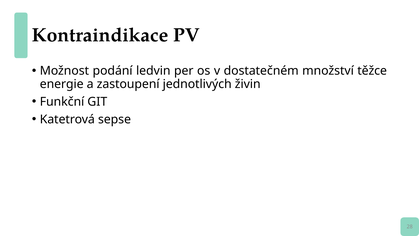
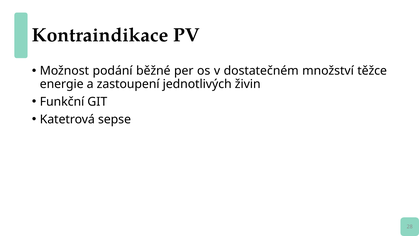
ledvin: ledvin -> běžné (153, 71)
